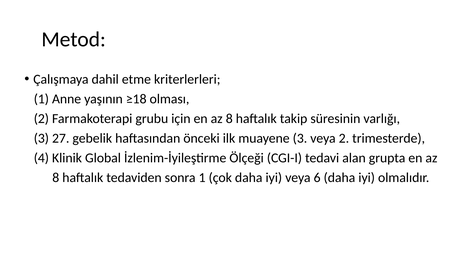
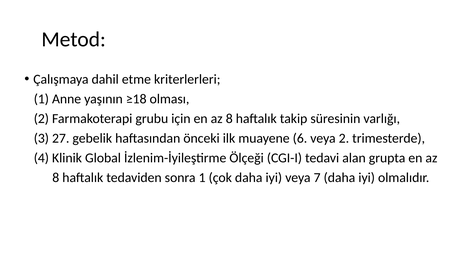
muayene 3: 3 -> 6 (300, 138)
6: 6 -> 7 (317, 178)
